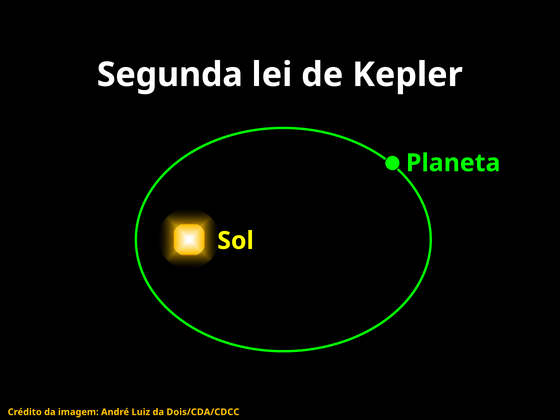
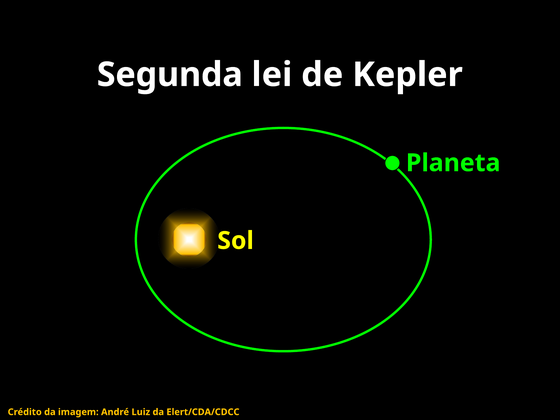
Dois/CDA/CDCC: Dois/CDA/CDCC -> Elert/CDA/CDCC (203, 412)
